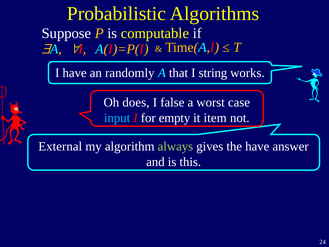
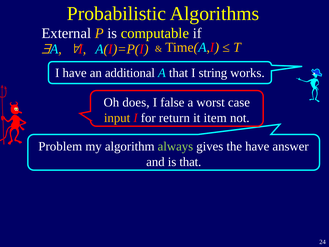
Suppose: Suppose -> External (66, 33)
randomly: randomly -> additional (130, 73)
input colour: light blue -> yellow (117, 118)
empty: empty -> return (174, 118)
External: External -> Problem (60, 146)
is this: this -> that (190, 162)
